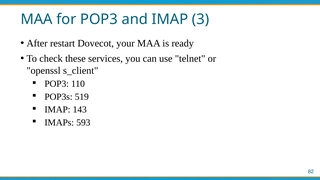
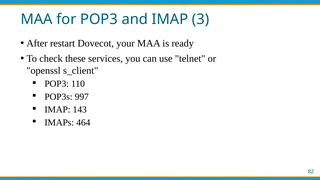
519: 519 -> 997 (82, 97)
593: 593 -> 464 (83, 123)
